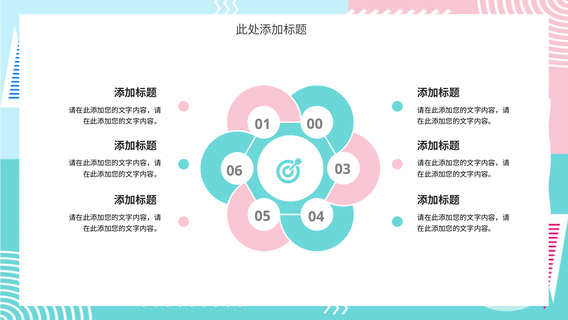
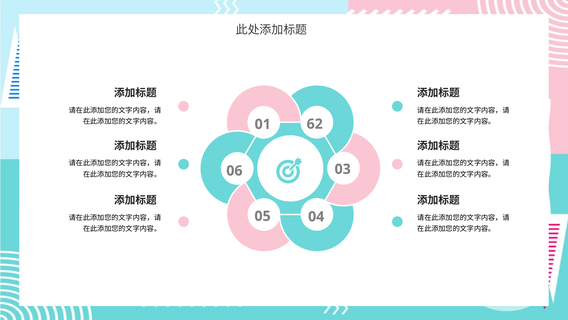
00: 00 -> 62 (315, 124)
